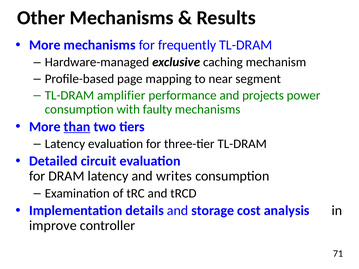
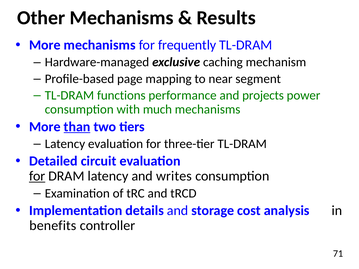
amplifier: amplifier -> functions (121, 95)
faulty: faulty -> much (157, 109)
for underline: none -> present (37, 176)
improve: improve -> benefits (53, 226)
